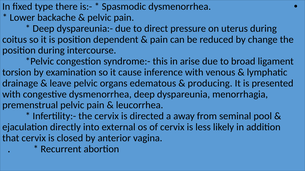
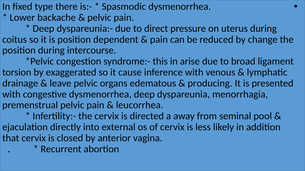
examination: examination -> exaggerated (71, 73)
